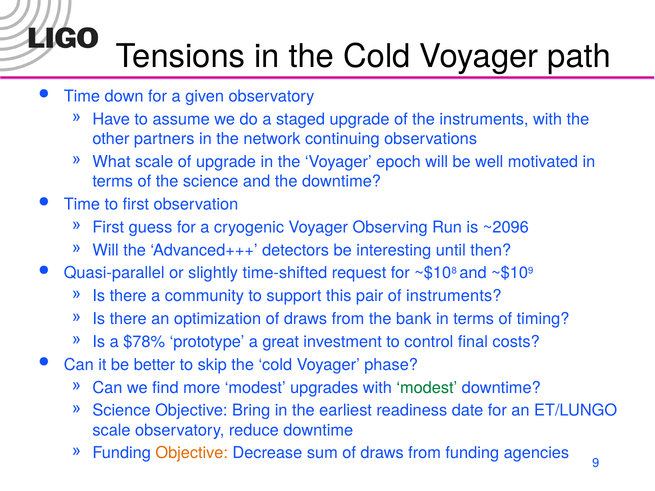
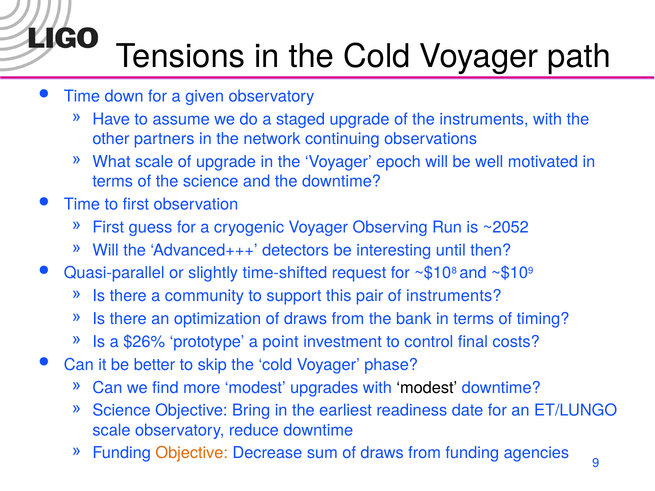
~2096: ~2096 -> ~2052 (506, 227)
$78%: $78% -> $26% (144, 342)
great: great -> point (281, 342)
modest colour: green -> black (427, 388)
